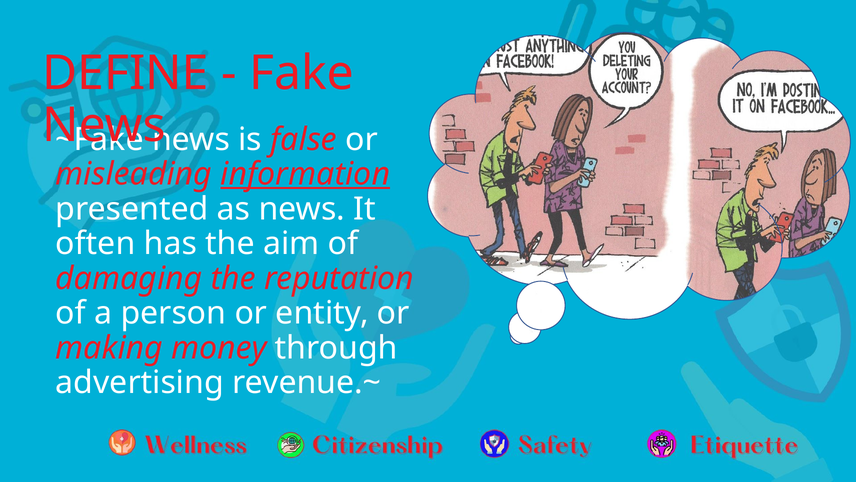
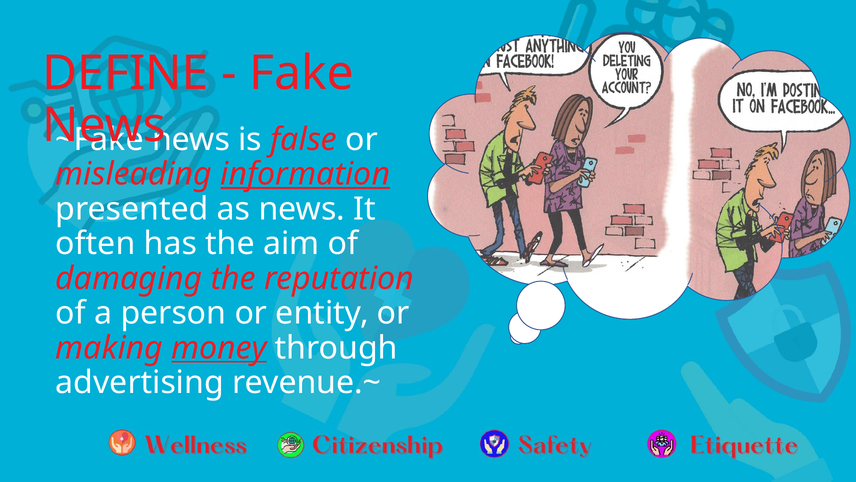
money underline: none -> present (219, 348)
